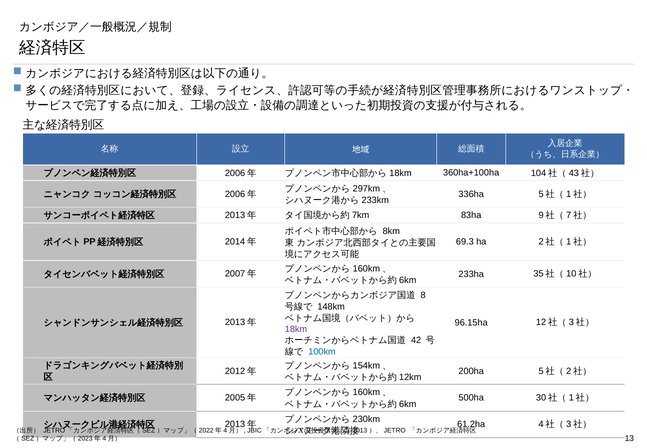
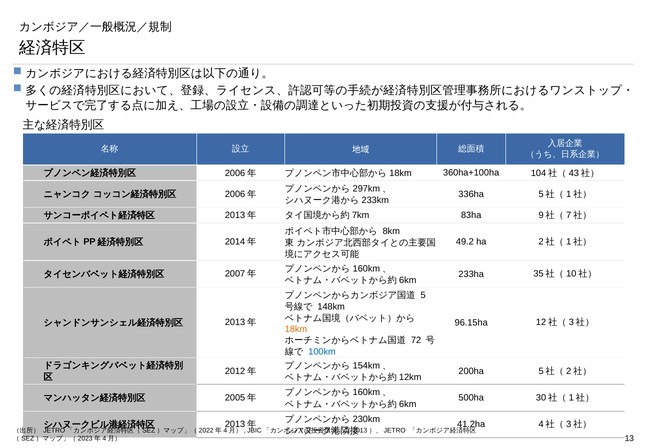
69.3: 69.3 -> 49.2 (465, 242)
8: 8 -> 5 (423, 295)
18km colour: purple -> orange (296, 329)
42: 42 -> 72 (416, 340)
61.2ha: 61.2ha -> 41.2ha (471, 424)
